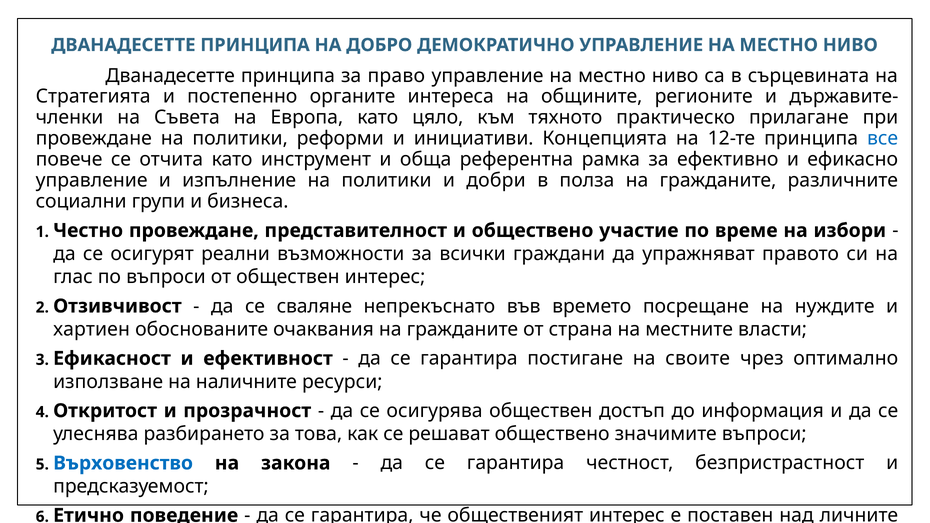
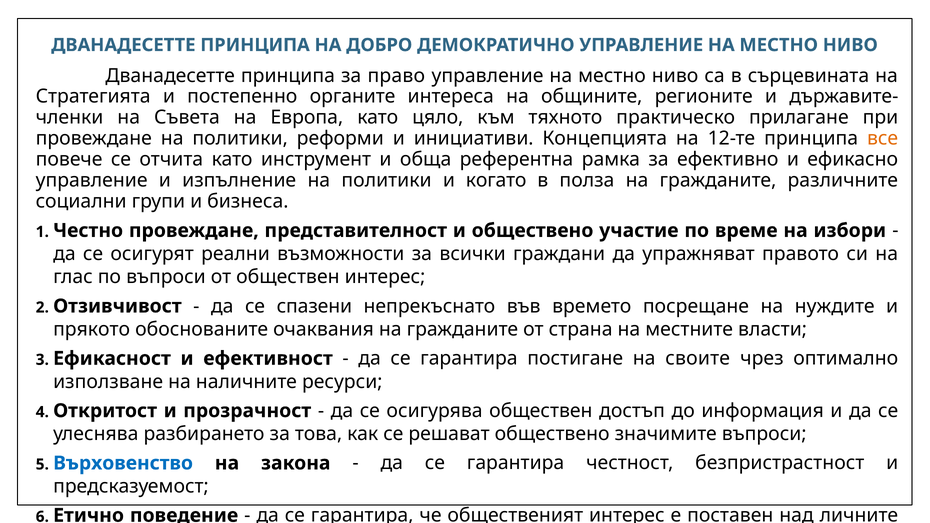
все colour: blue -> orange (883, 138)
добри: добри -> когато (496, 180)
сваляне: сваляне -> спазени (314, 306)
хартиен: хартиен -> прякото (92, 329)
